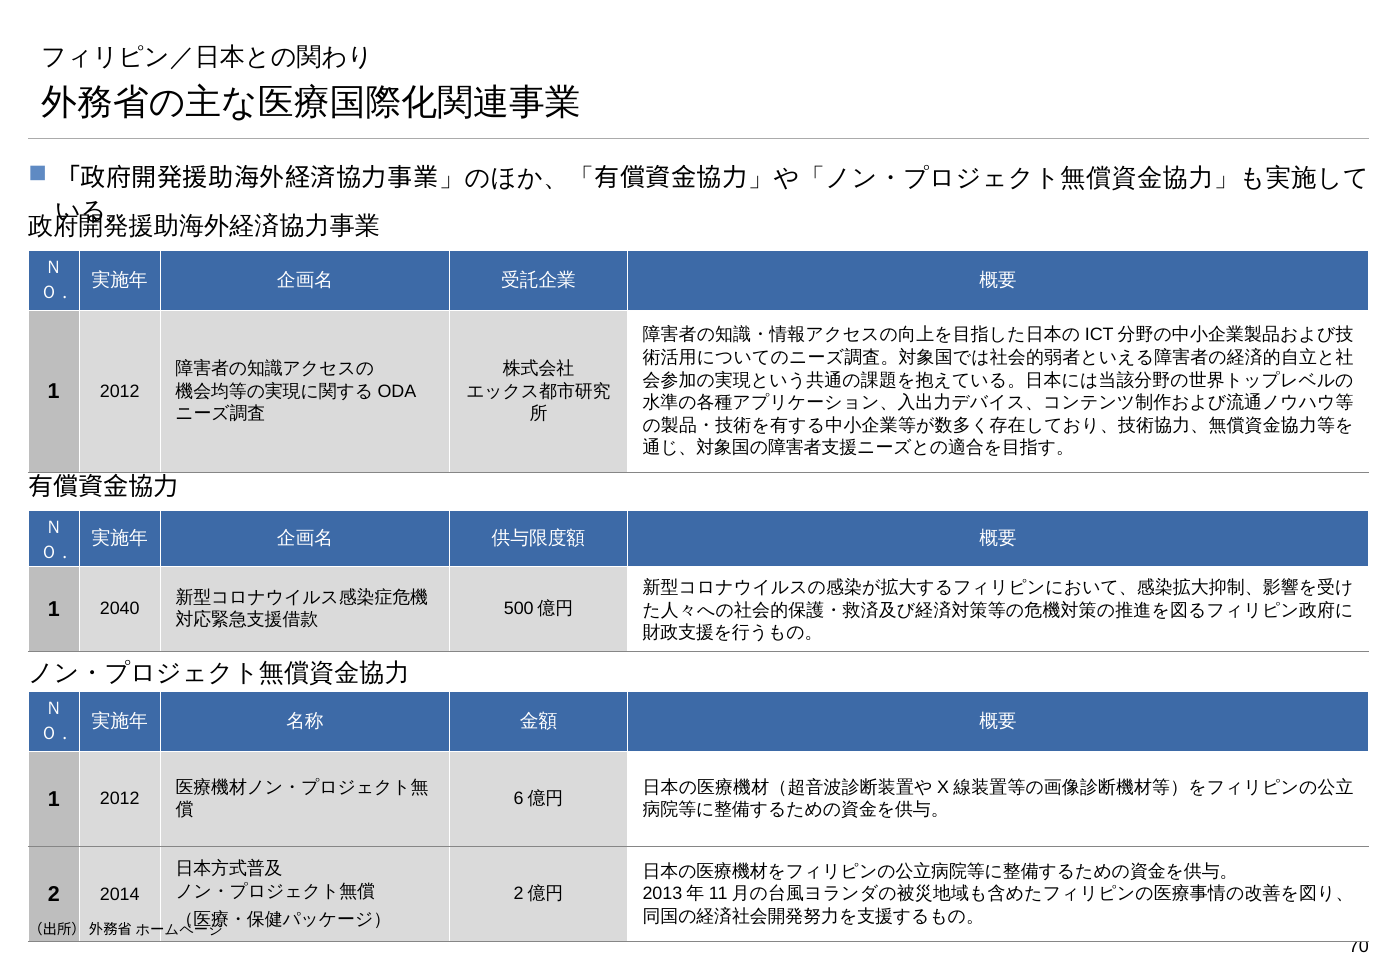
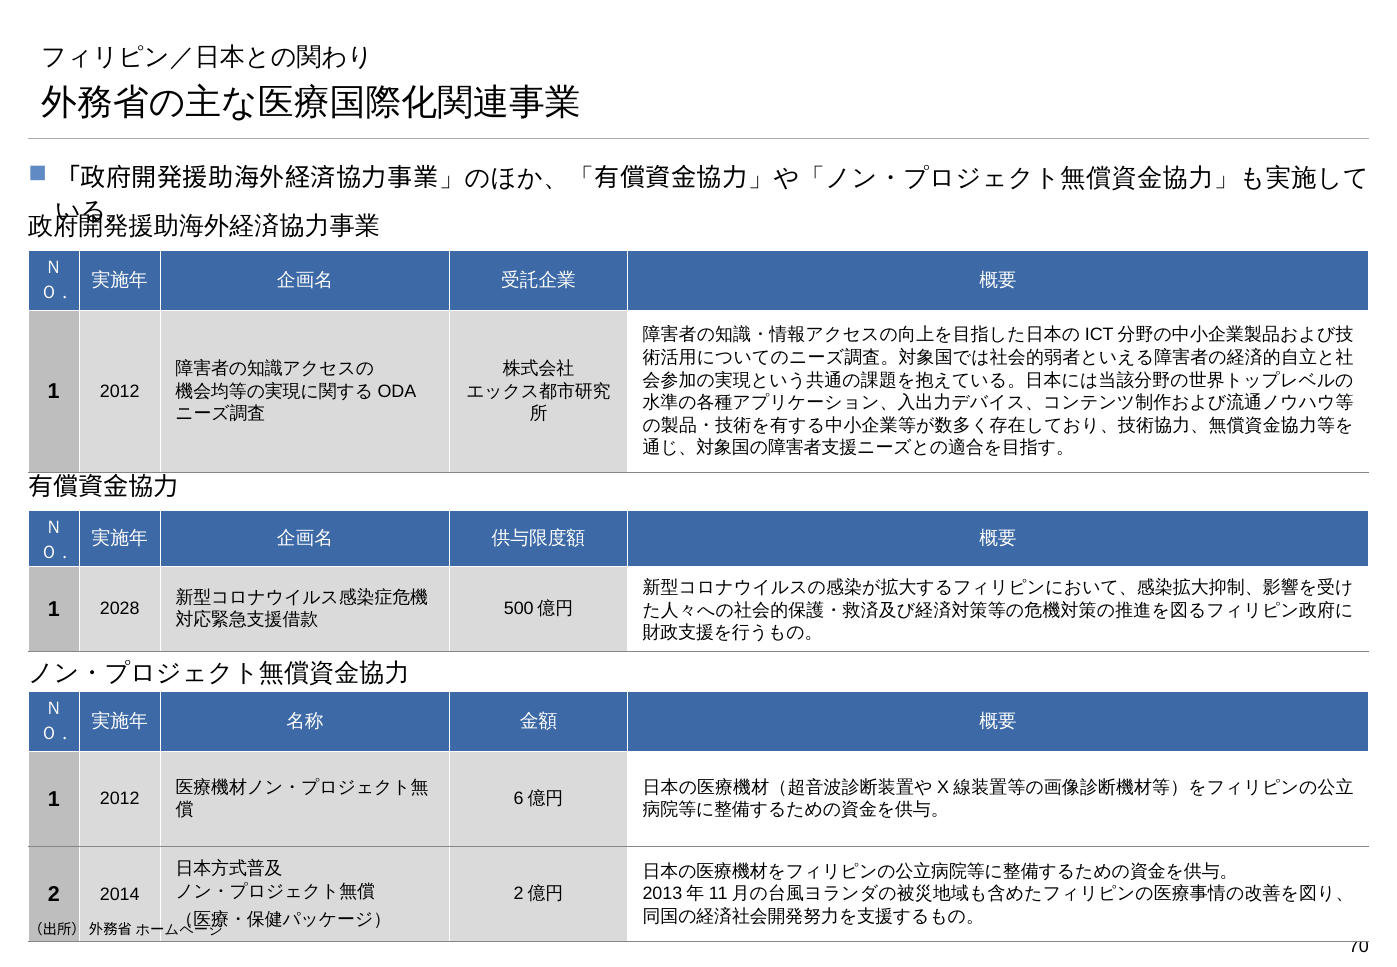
2040: 2040 -> 2028 (120, 609)
